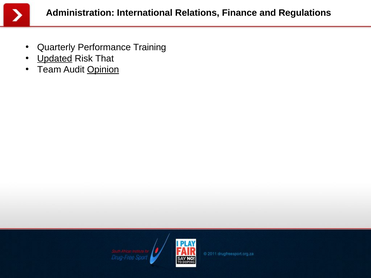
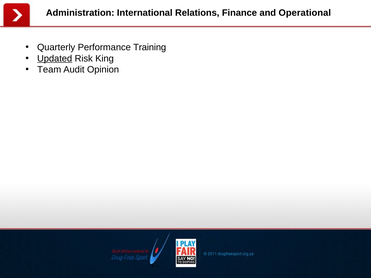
Regulations: Regulations -> Operational (305, 13)
That: That -> King (105, 59)
Opinion underline: present -> none (103, 70)
